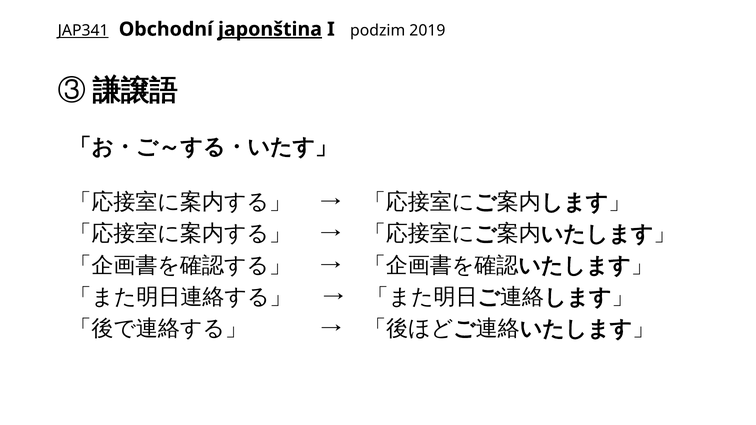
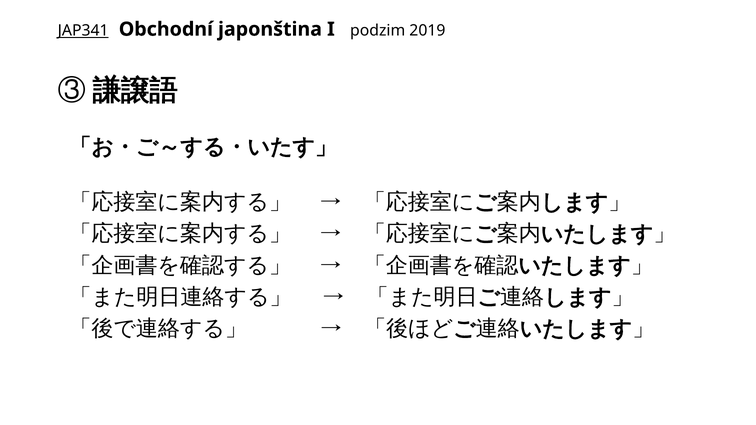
japonština underline: present -> none (270, 29)
